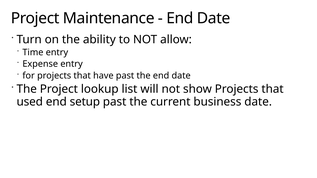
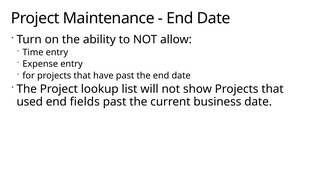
setup: setup -> fields (85, 102)
